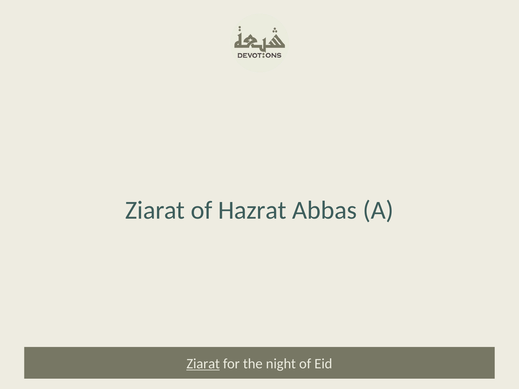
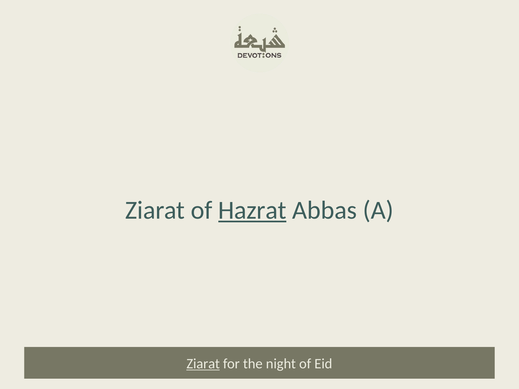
Hazrat underline: none -> present (252, 211)
